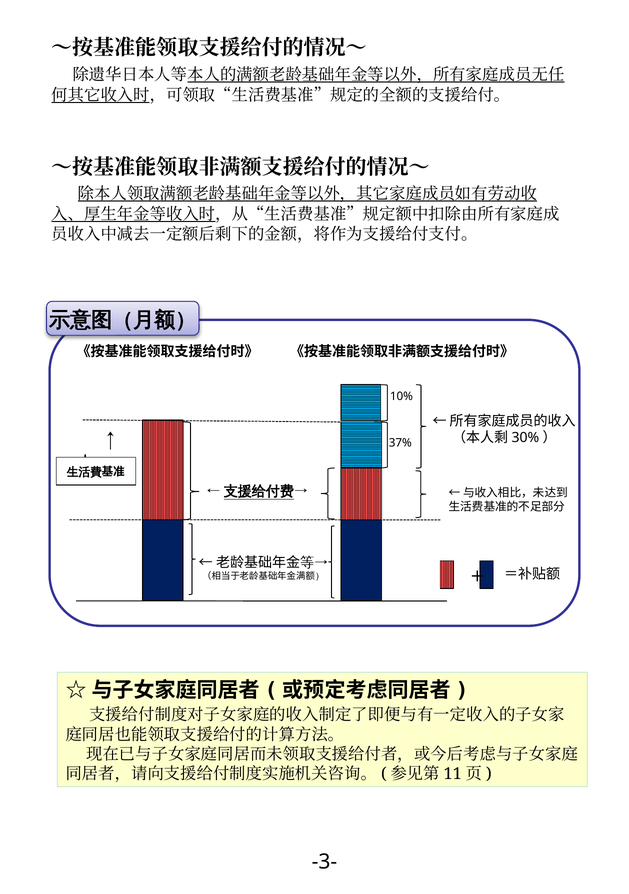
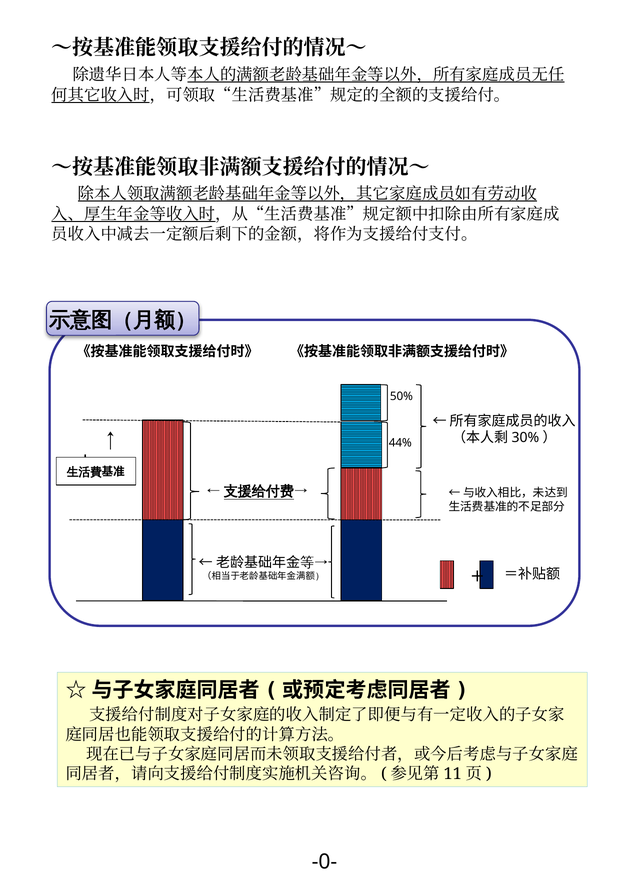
10%: 10% -> 50% (401, 397)
37%: 37% -> 44% (400, 443)
-3-: -3- -> -0- (324, 862)
